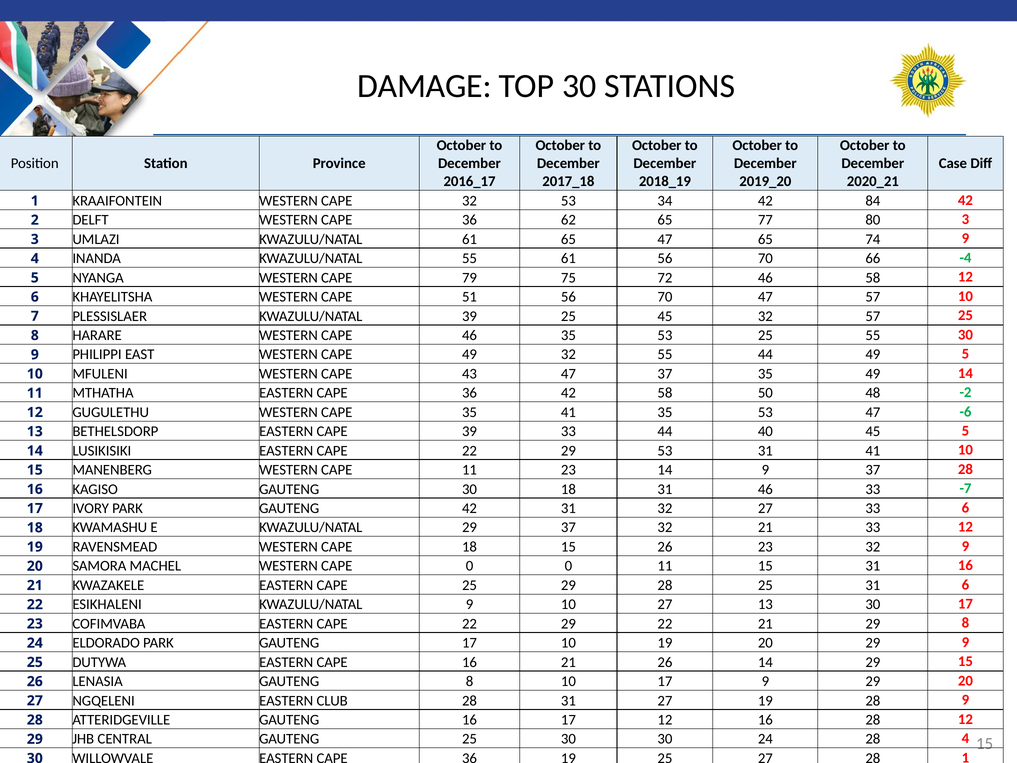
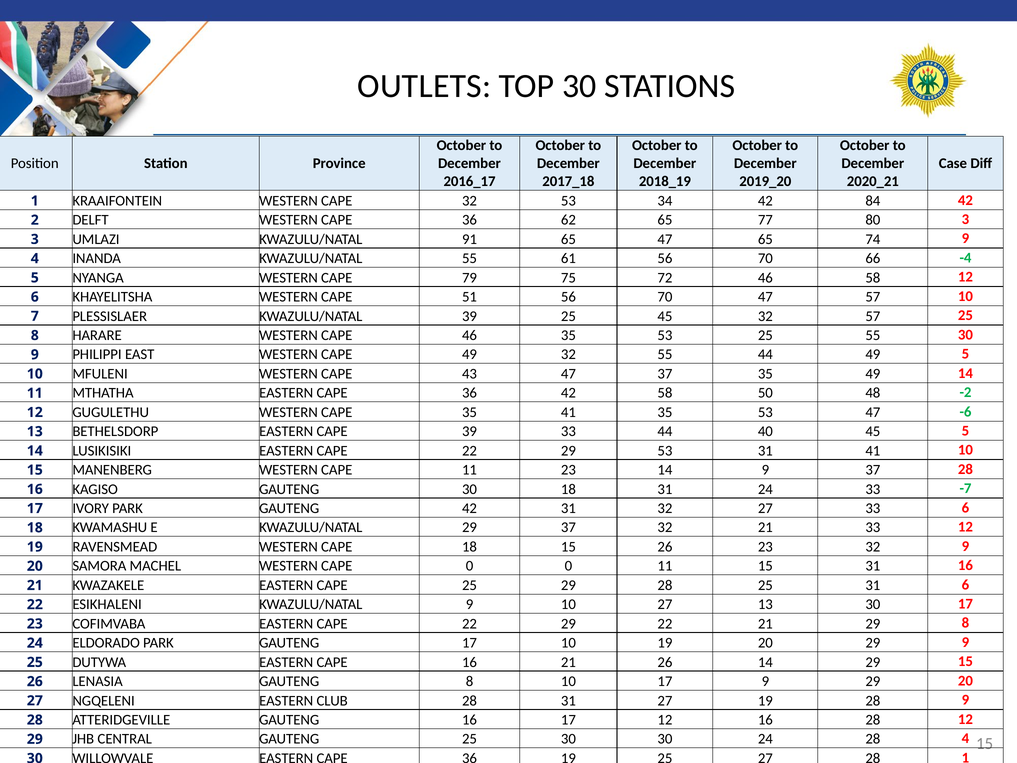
DAMAGE: DAMAGE -> OUTLETS (424, 86)
KWAZULU/NATAL 61: 61 -> 91 (470, 239)
31 46: 46 -> 24 (765, 489)
